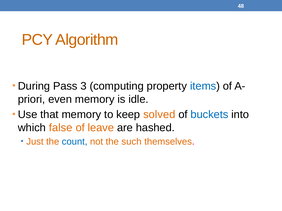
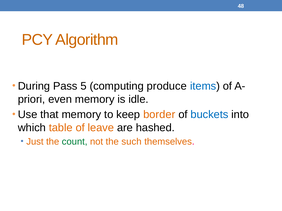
3: 3 -> 5 (84, 86)
property: property -> produce (167, 86)
solved: solved -> border (159, 115)
false: false -> table (61, 128)
count colour: blue -> green (75, 142)
